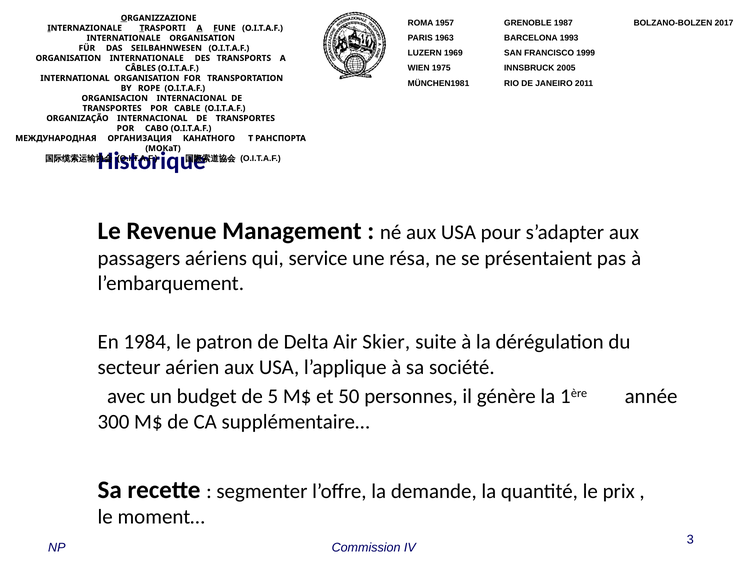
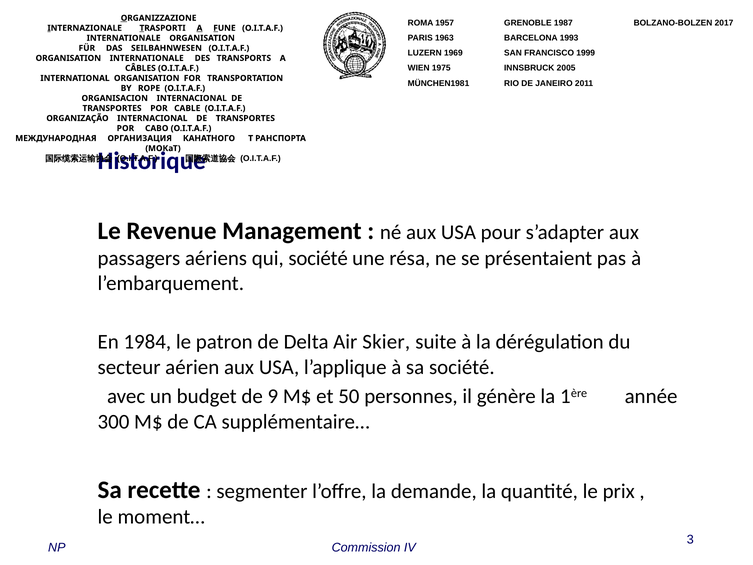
qui service: service -> société (318, 258)
5: 5 -> 9 (273, 396)
